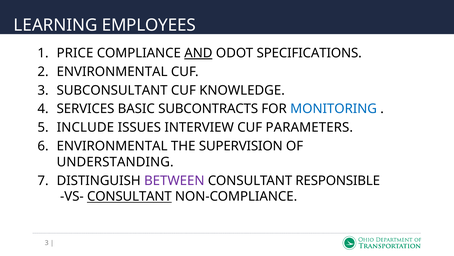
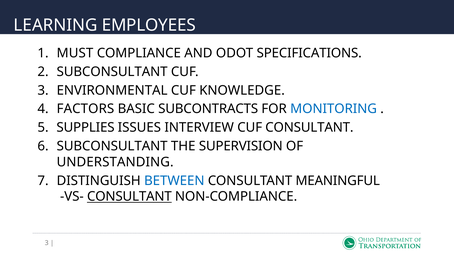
PRICE: PRICE -> MUST (75, 53)
AND underline: present -> none (198, 53)
ENVIRONMENTAL: ENVIRONMENTAL -> SUBCONSULTANT (112, 72)
SUBCONSULTANT: SUBCONSULTANT -> ENVIRONMENTAL (112, 90)
SERVICES: SERVICES -> FACTORS (85, 109)
INCLUDE: INCLUDE -> SUPPLIES (86, 127)
CUF PARAMETERS: PARAMETERS -> CONSULTANT (309, 127)
ENVIRONMENTAL: ENVIRONMENTAL -> SUBCONSULTANT (112, 146)
BETWEEN colour: purple -> blue (174, 180)
RESPONSIBLE: RESPONSIBLE -> MEANINGFUL (338, 180)
